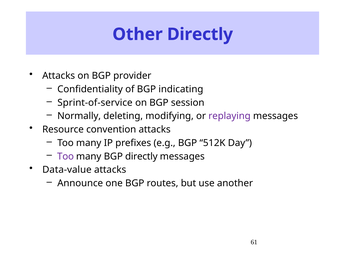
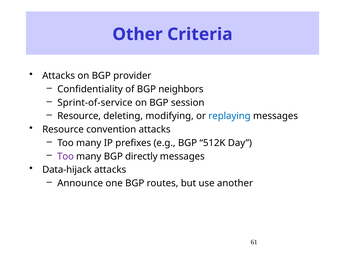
Other Directly: Directly -> Criteria (200, 34)
indicating: indicating -> neighbors (181, 89)
Normally: Normally -> Resource (79, 116)
replaying colour: purple -> blue (230, 116)
Data-value: Data-value -> Data-hijack (67, 170)
